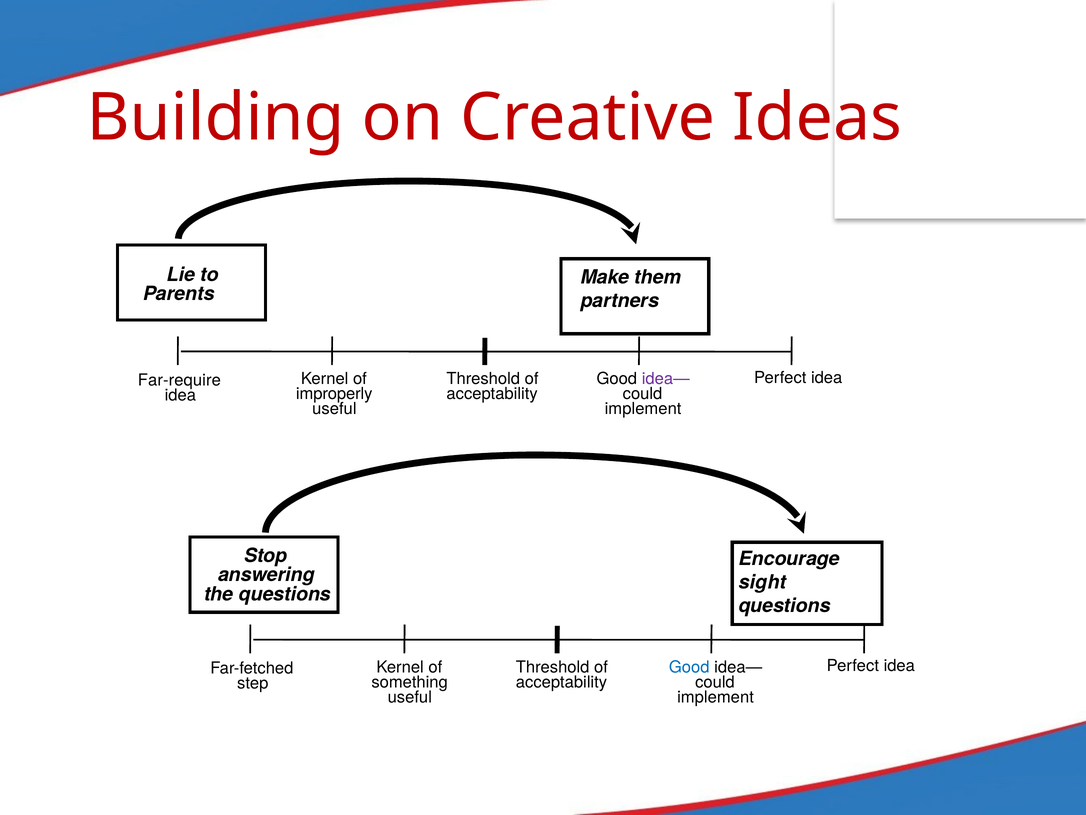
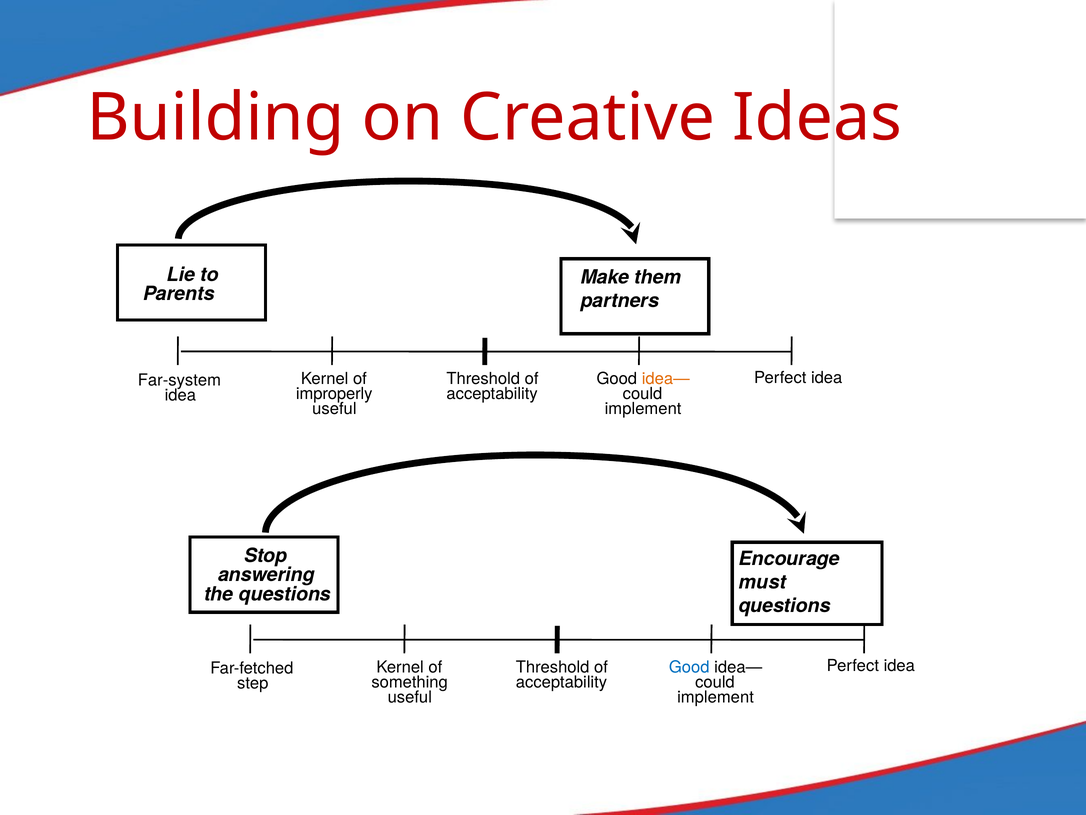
idea— colour: purple -> orange (666, 379)
Far-require: Far-require -> Far-system (179, 380)
sight: sight -> must (762, 582)
